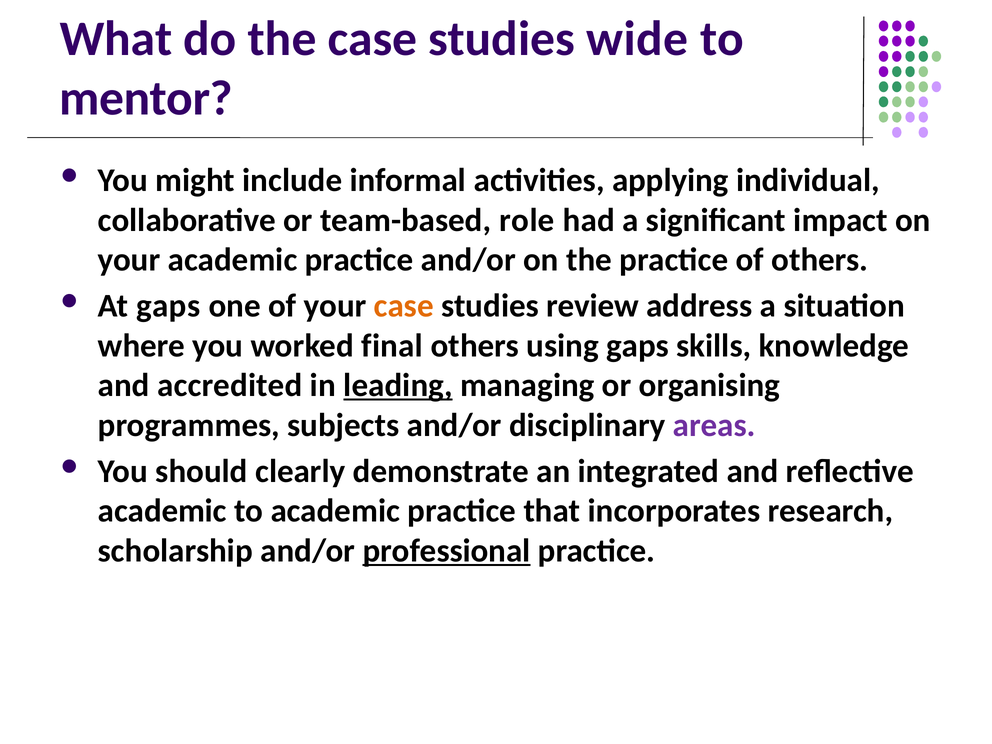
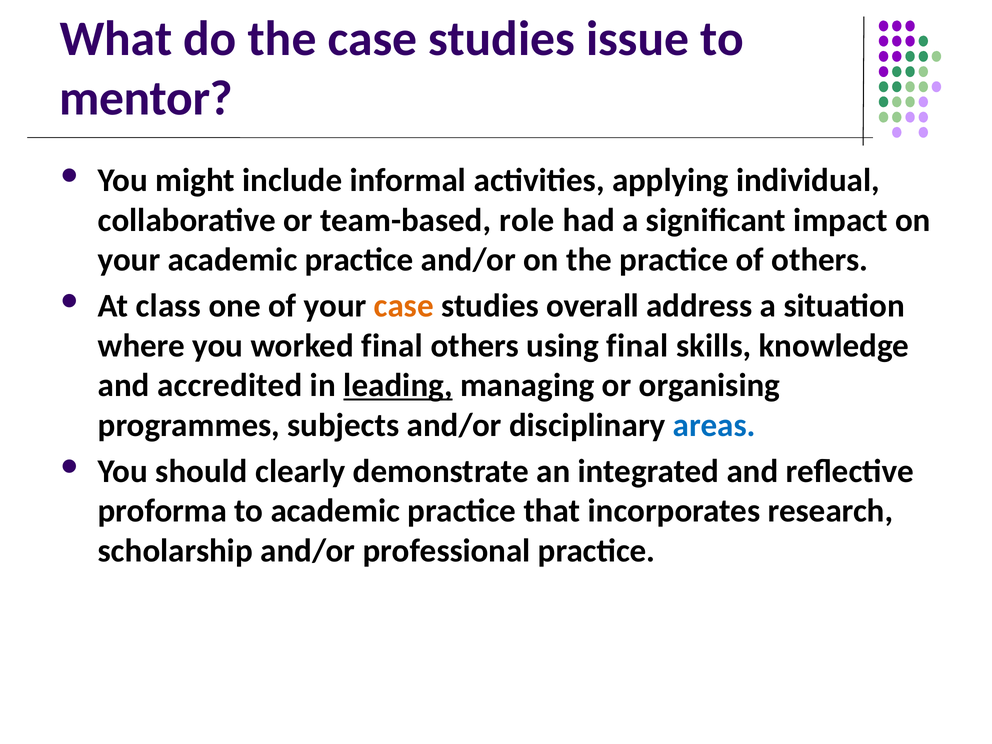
wide: wide -> issue (638, 39)
At gaps: gaps -> class (168, 306)
review: review -> overall (593, 306)
using gaps: gaps -> final (637, 346)
areas colour: purple -> blue (714, 425)
academic: academic -> proforma (162, 511)
professional underline: present -> none (447, 551)
